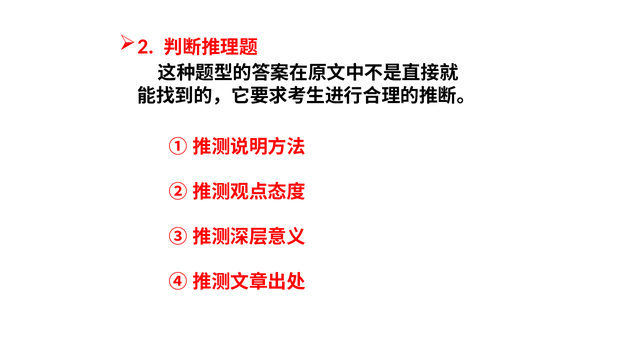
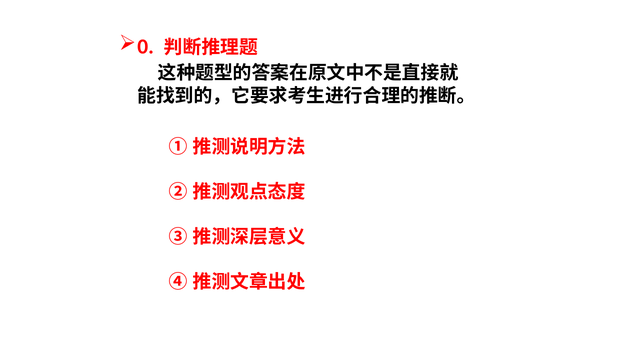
2: 2 -> 0 (146, 47)
